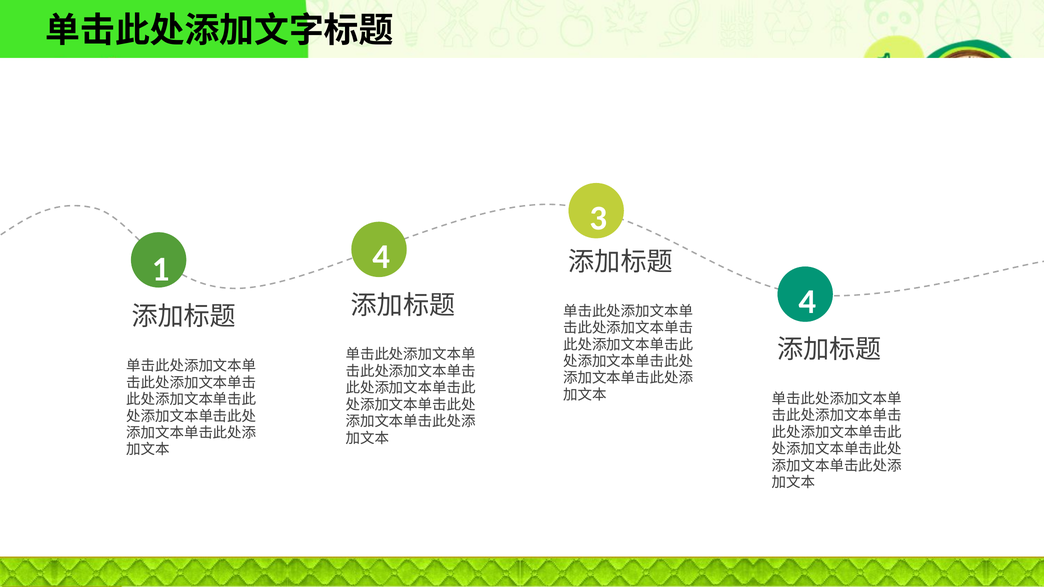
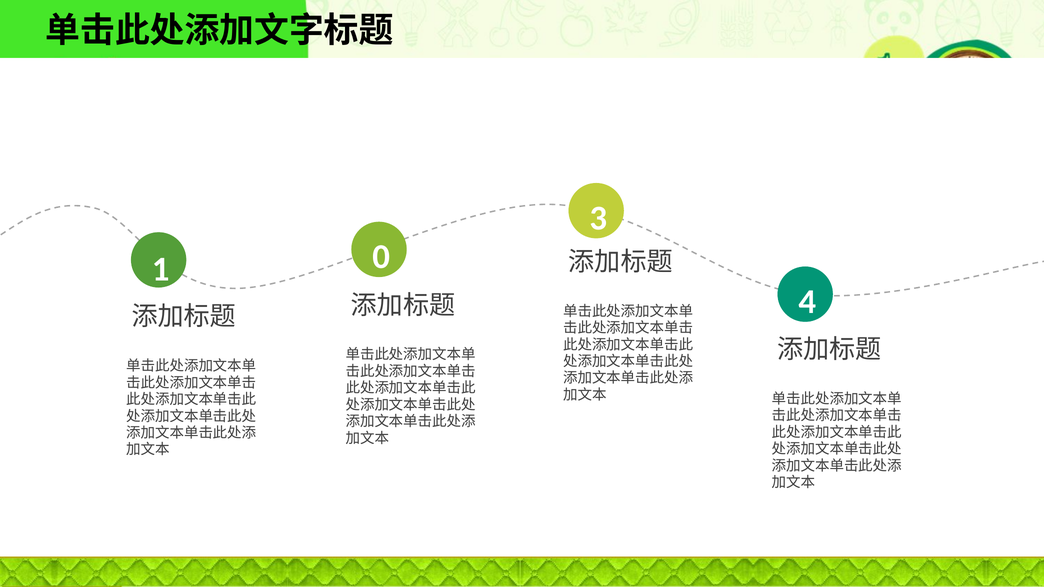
1 4: 4 -> 0 (381, 257)
